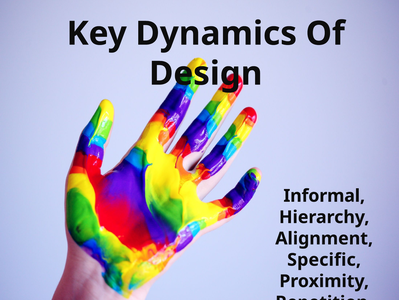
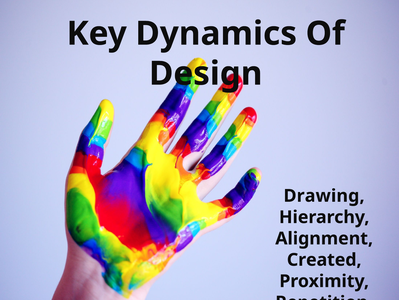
Informal: Informal -> Drawing (324, 195)
Specific: Specific -> Created (324, 259)
